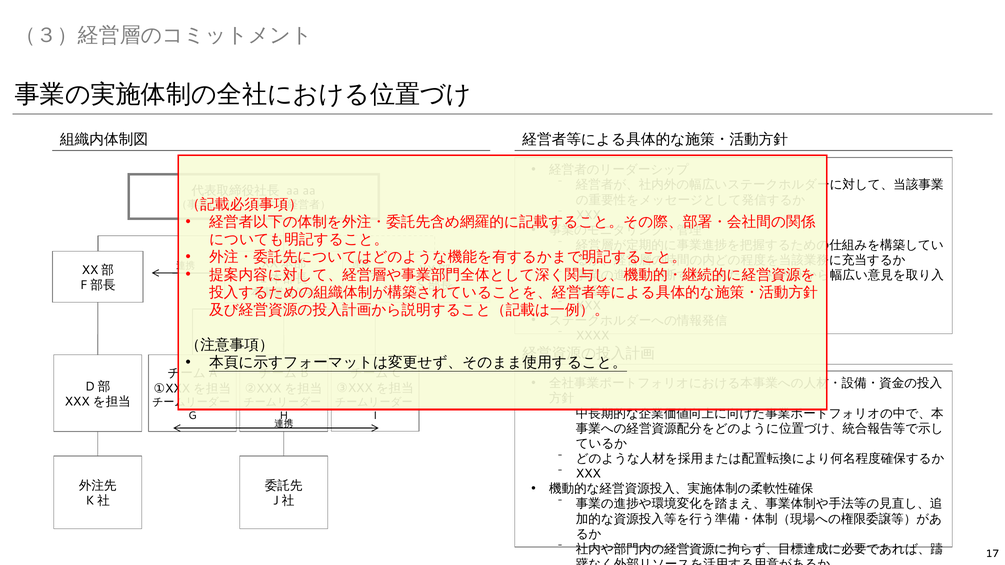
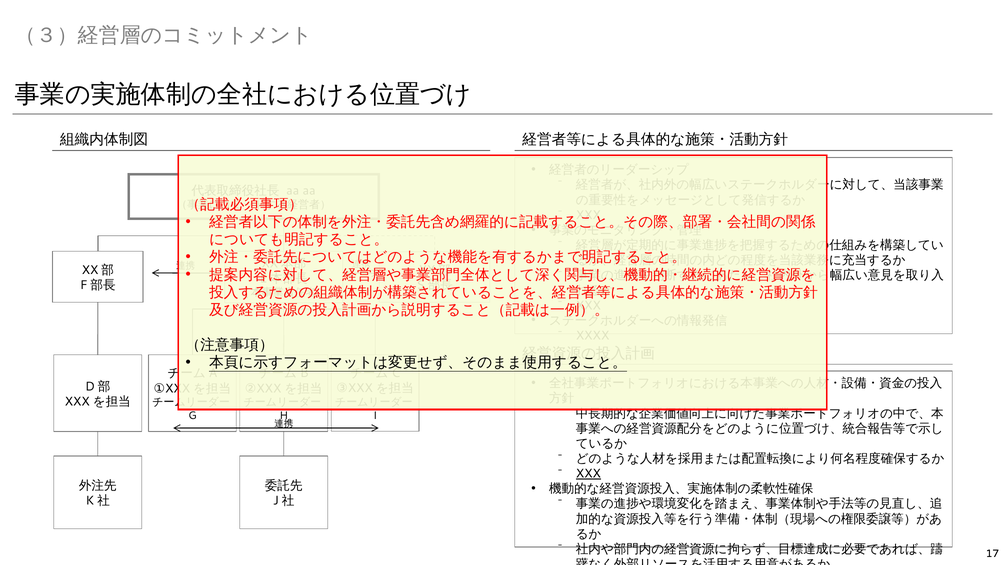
XXX underline: none -> present (588, 474)
